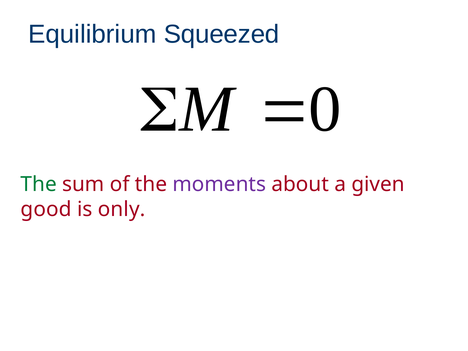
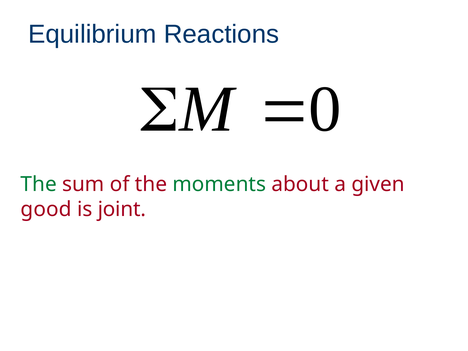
Squeezed: Squeezed -> Reactions (221, 34)
moments colour: purple -> green (219, 184)
only: only -> joint (122, 209)
